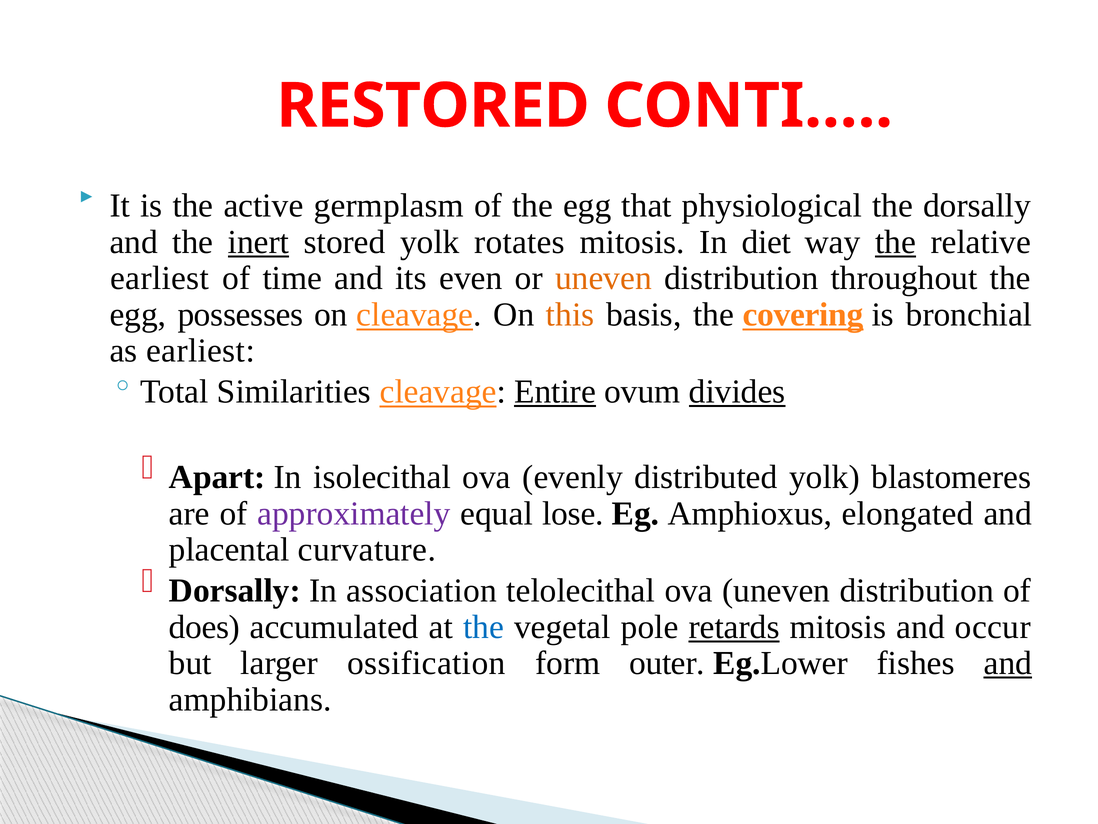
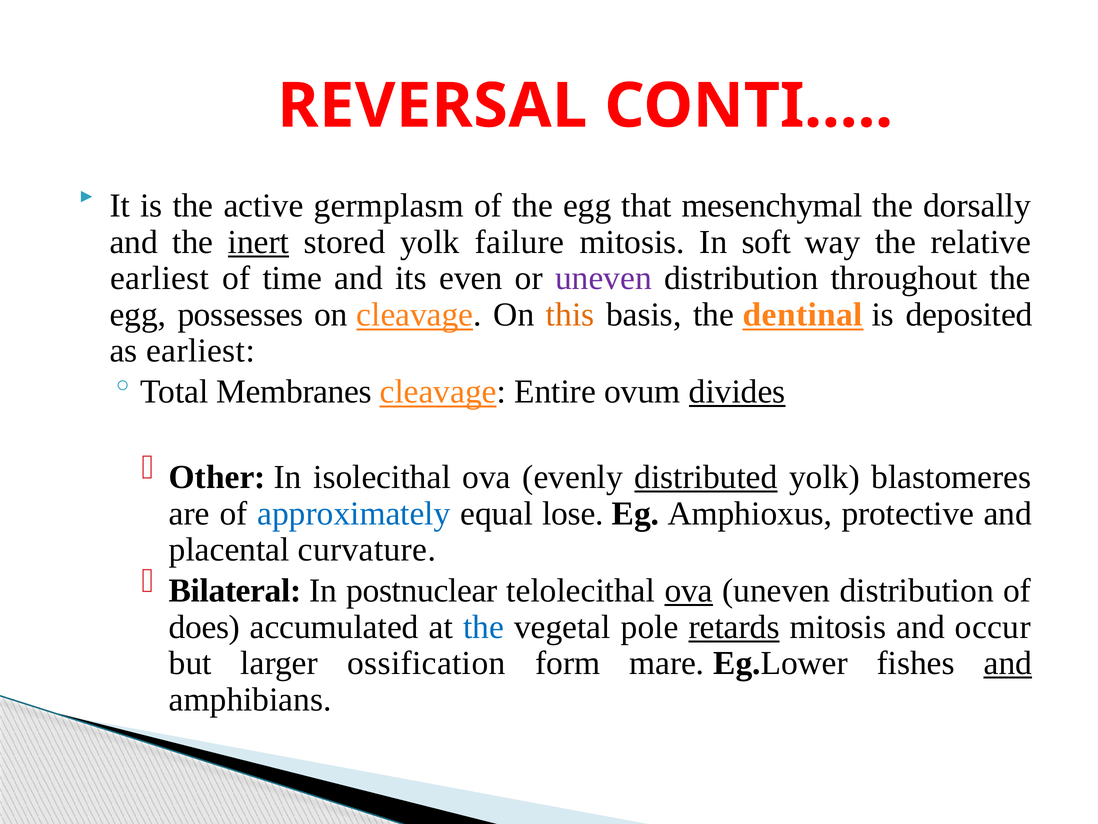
RESTORED: RESTORED -> REVERSAL (432, 106)
physiological: physiological -> mesenchymal (772, 206)
rotates: rotates -> failure (520, 242)
diet: diet -> soft (766, 242)
the underline: present -> none (896, 242)
uneven colour: orange -> purple (603, 278)
covering: covering -> dentinal (803, 314)
bronchial: bronchial -> deposited (969, 314)
Similarities: Similarities -> Membranes (294, 391)
Entire underline: present -> none (555, 391)
Apart: Apart -> Other (217, 477)
distributed underline: none -> present (706, 477)
approximately colour: purple -> blue (354, 513)
elongated: elongated -> protective (908, 513)
Dorsally: Dorsally -> Bilateral (235, 590)
association: association -> postnuclear (422, 590)
ova underline: none -> present (689, 590)
outer: outer -> mare (667, 663)
